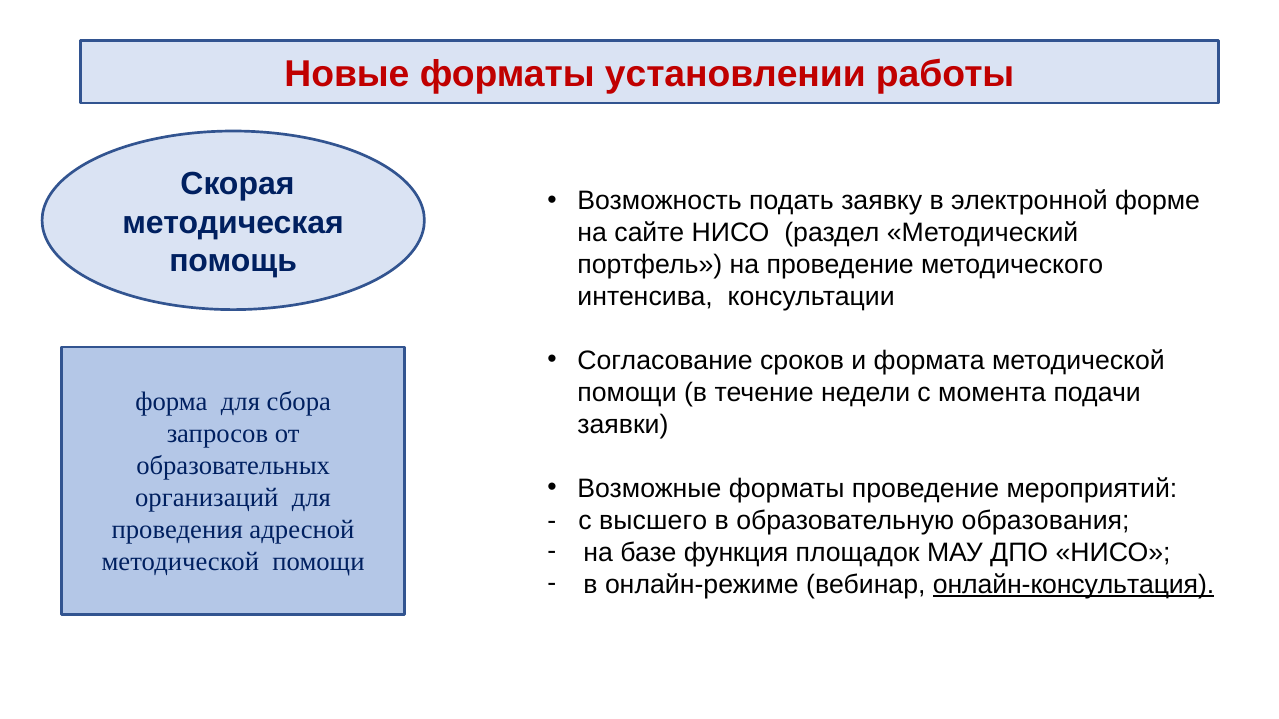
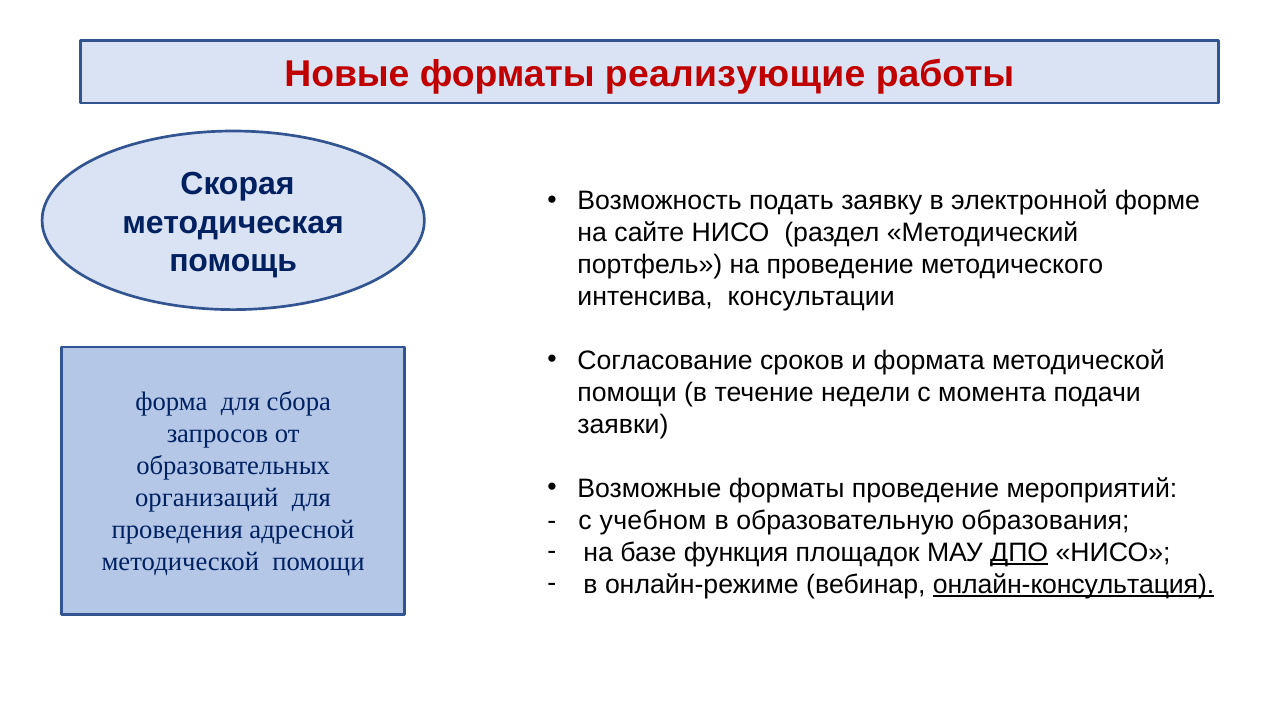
установлении: установлении -> реализующие (735, 75)
высшего: высшего -> учебном (653, 521)
ДПО underline: none -> present (1019, 553)
